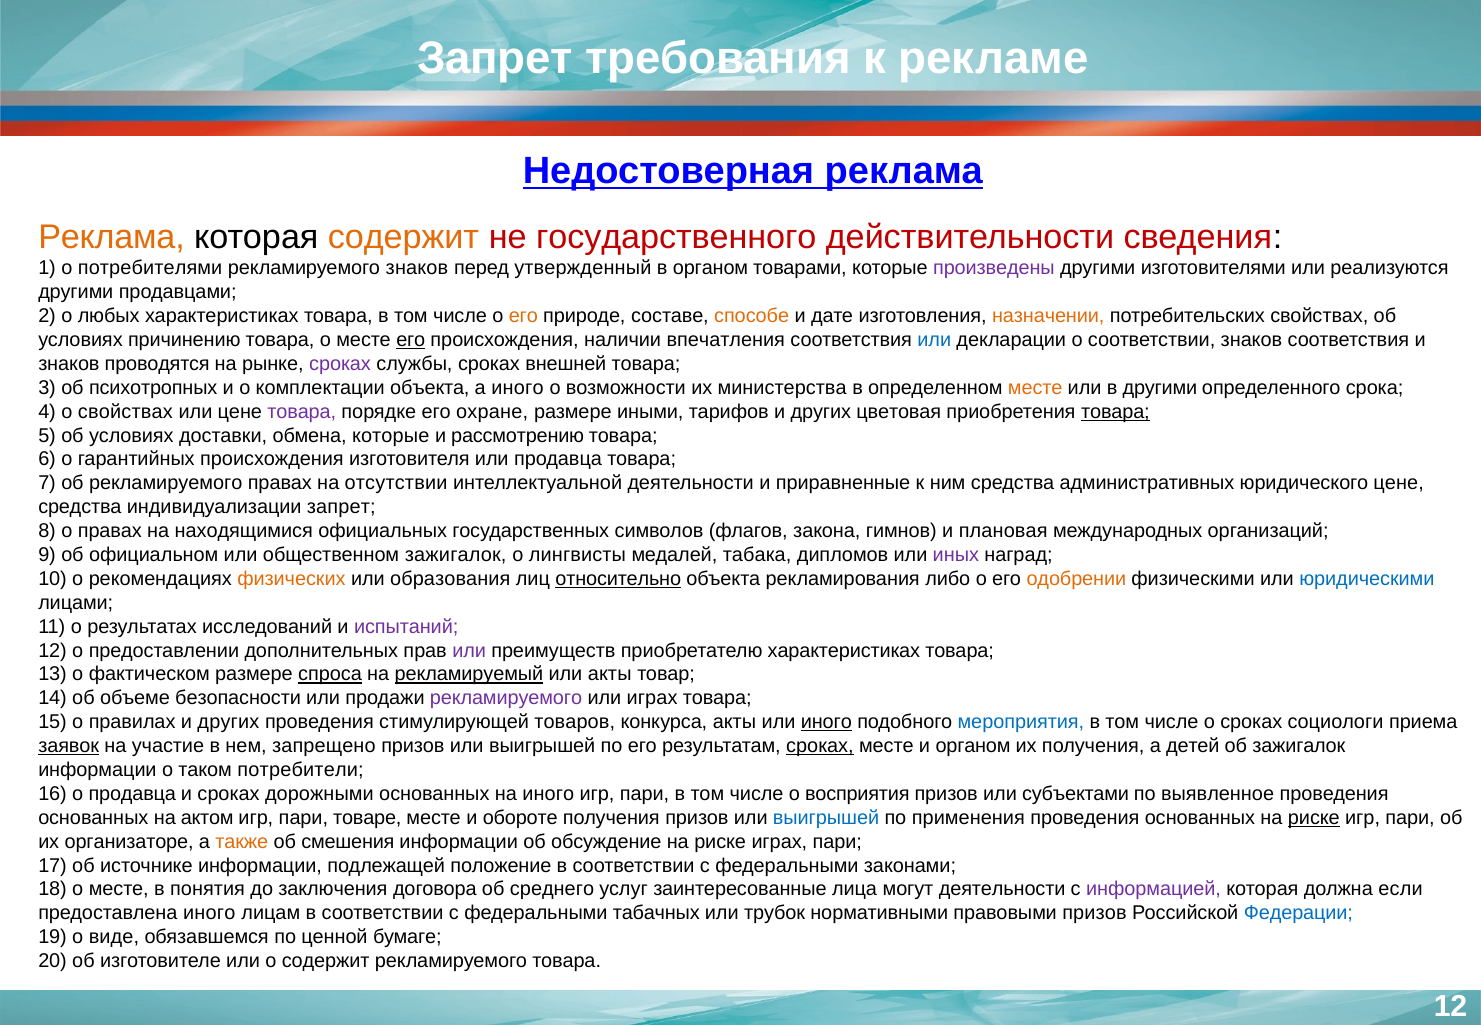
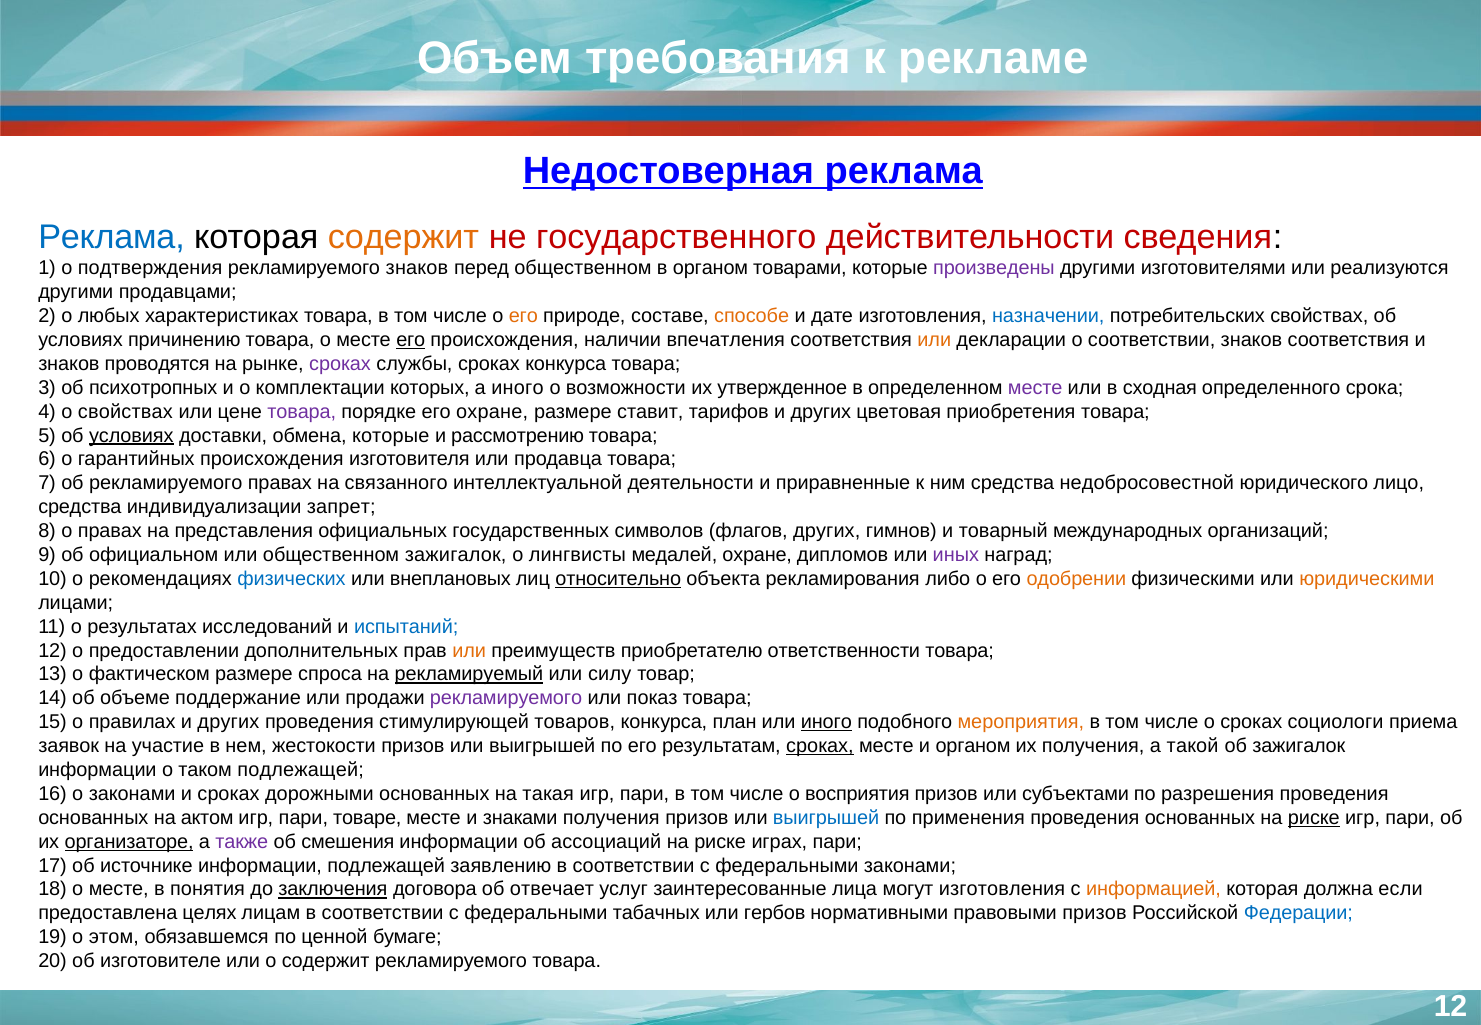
Запрет: Запрет -> Объем (495, 59)
Реклама colour: orange -> blue (112, 237)
потребителями: потребителями -> подтверждения (150, 268)
перед утвержденный: утвержденный -> общественном (583, 268)
назначении colour: orange -> blue (1048, 316)
или colour: blue -> orange (934, 340)
сроках внешней: внешней -> конкурса (566, 364)
комплектации объекта: объекта -> которых (430, 388)
министерства: министерства -> утвержденное (782, 388)
месте colour: orange -> purple (1035, 388)
в другими: другими -> сходная (1160, 388)
иными: иными -> ставит (650, 412)
товара underline: present -> none (1115, 412)
условиях underline: none -> present (131, 436)
отсутствии: отсутствии -> связанного (396, 483)
административных: административных -> недобросовестной (1147, 483)
юридического цене: цене -> лицо (1399, 483)
находящимися: находящимися -> представления (244, 531)
флагов закона: закона -> других (827, 531)
плановая: плановая -> товарный (1003, 531)
медалей табака: табака -> охране (757, 555)
физических colour: orange -> blue (291, 579)
образования: образования -> внеплановых (450, 579)
юридическими colour: blue -> orange (1367, 579)
испытаний colour: purple -> blue (406, 627)
или colour: purple -> orange (469, 651)
приобретателю характеристиках: характеристиках -> ответственности (844, 651)
спроса underline: present -> none (330, 675)
или акты: акты -> силу (610, 675)
безопасности: безопасности -> поддержание (238, 698)
или играх: играх -> показ (652, 698)
конкурса акты: акты -> план (735, 722)
мероприятия colour: blue -> orange (1021, 722)
заявок underline: present -> none (69, 746)
запрещено: запрещено -> жестокости (324, 746)
детей: детей -> такой (1193, 746)
таком потребители: потребители -> подлежащей (301, 770)
о продавца: продавца -> законами (132, 794)
на иного: иного -> такая (548, 794)
выявленное: выявленное -> разрешения (1218, 794)
обороте: обороте -> знаками (520, 818)
организаторе underline: none -> present (129, 842)
также colour: orange -> purple (242, 842)
обсуждение: обсуждение -> ассоциаций (606, 842)
положение: положение -> заявлению (501, 866)
заключения underline: none -> present (333, 890)
среднего: среднего -> отвечает (552, 890)
могут деятельности: деятельности -> изготовления (1002, 890)
информацией colour: purple -> orange (1154, 890)
предоставлена иного: иного -> целях (209, 914)
трубок: трубок -> гербов (775, 914)
виде: виде -> этом (114, 937)
